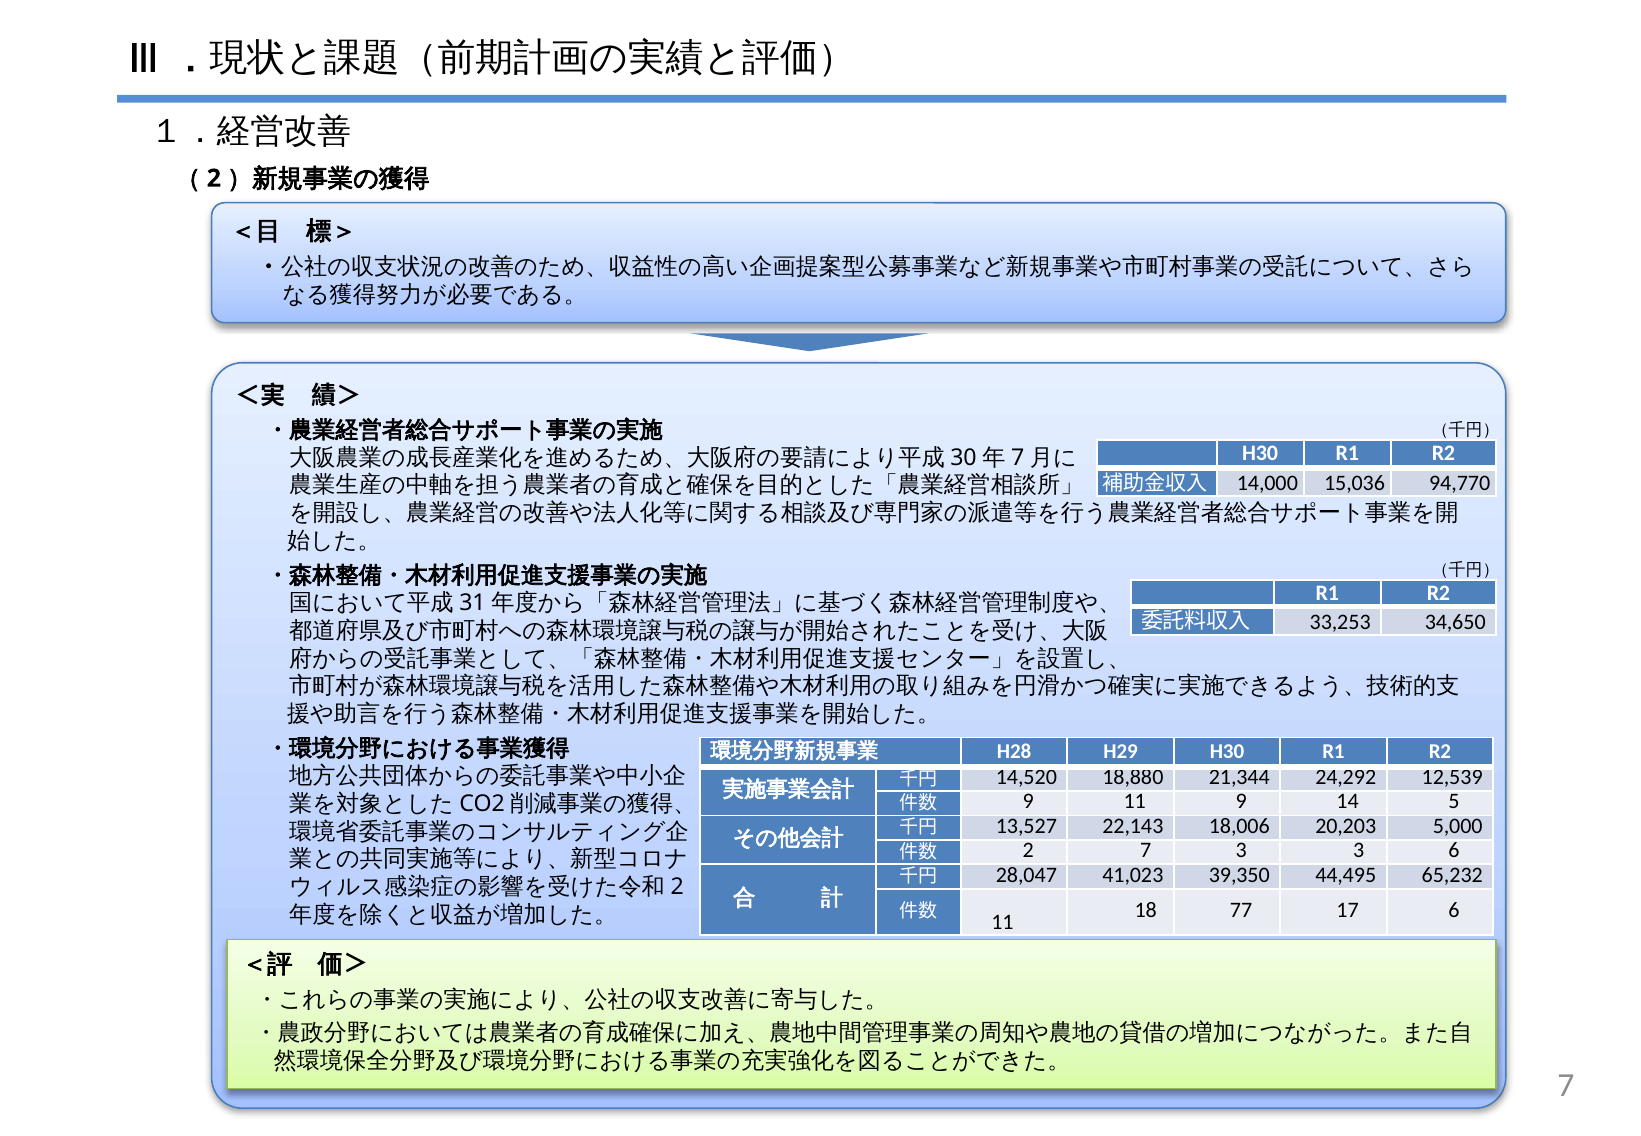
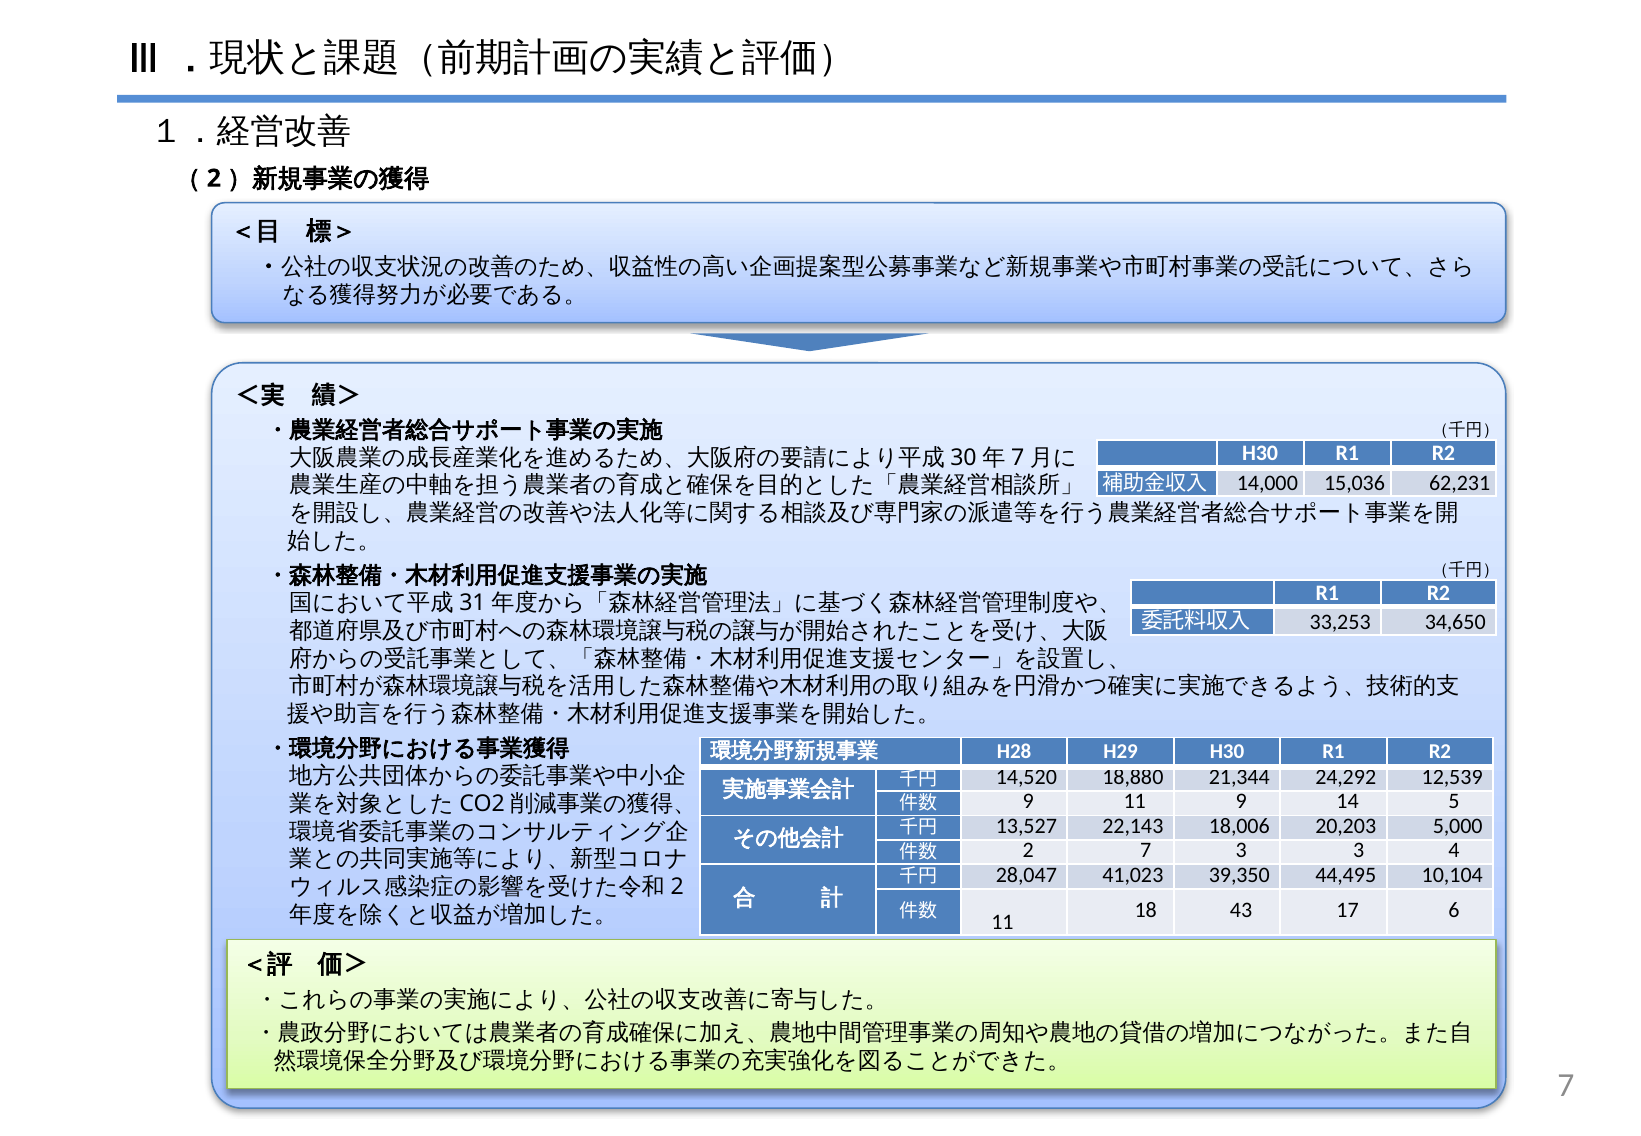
94,770: 94,770 -> 62,231 (1460, 483)
3 6: 6 -> 4 (1454, 850)
65,232: 65,232 -> 10,104 (1452, 875)
77: 77 -> 43 (1241, 910)
